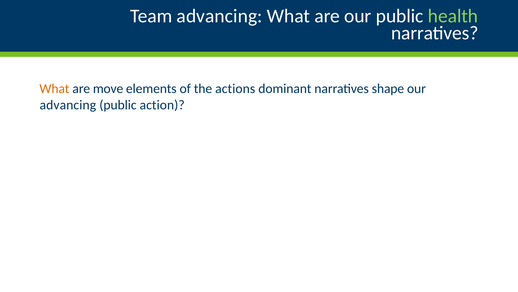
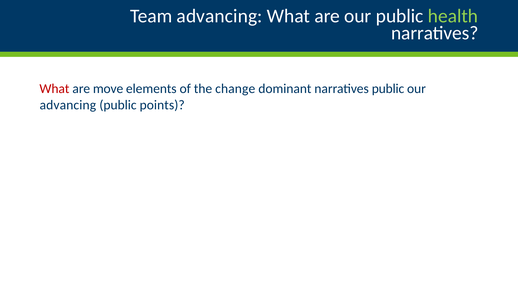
What colour: orange -> red (54, 89)
actions: actions -> change (235, 89)
narratives shape: shape -> public (388, 89)
action: action -> points (162, 105)
